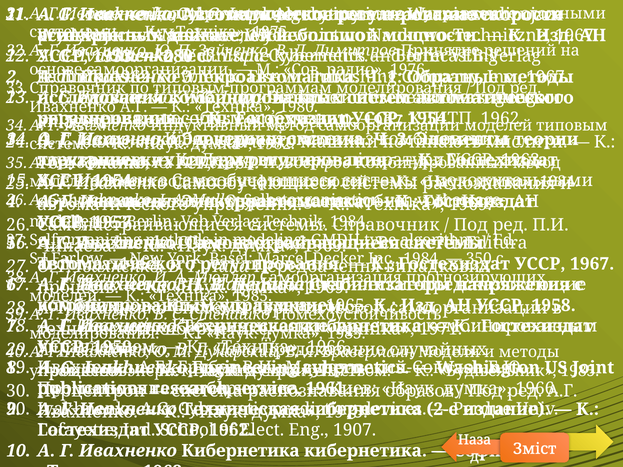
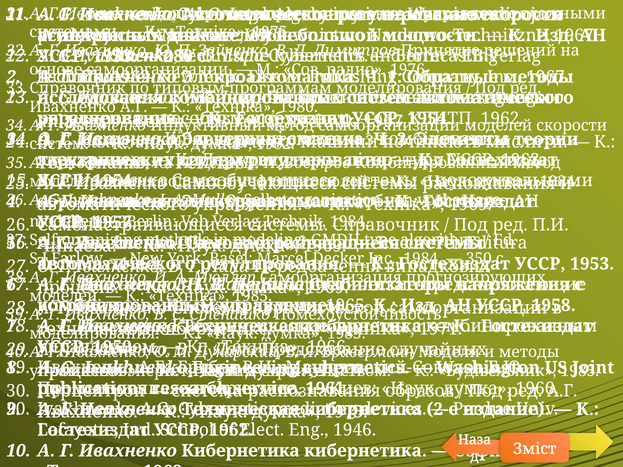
типовым: типовым -> скорости (572, 126)
1967: 1967 -> 1953 (592, 264)
1907: 1907 -> 1946 (355, 430)
